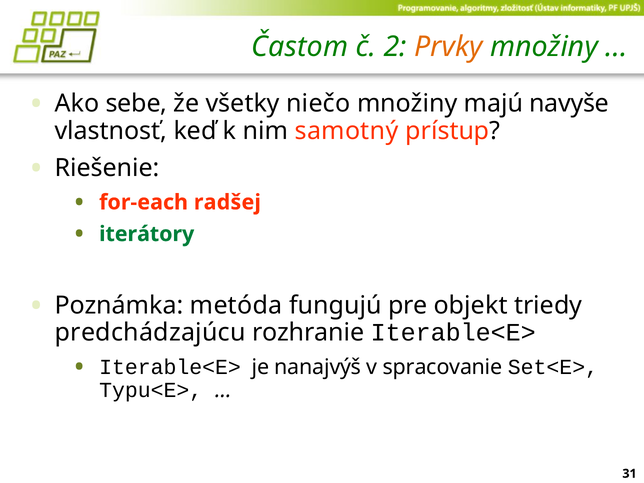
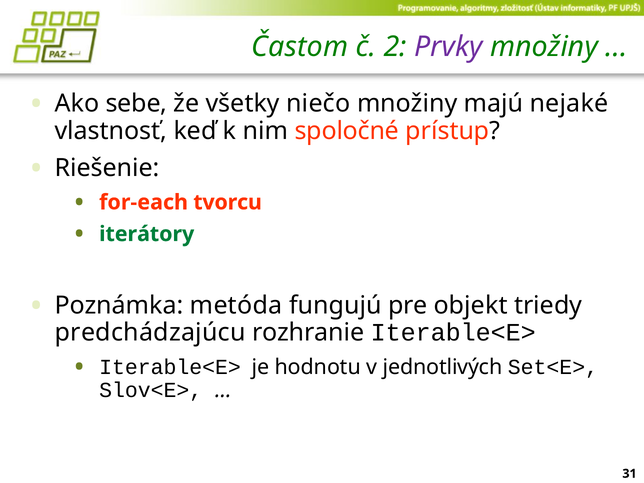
Prvky colour: orange -> purple (448, 47)
navyše: navyše -> nejaké (569, 104)
samotný: samotný -> spoločné (347, 131)
radšej: radšej -> tvorcu (228, 202)
nanajvýš: nanajvýš -> hodnotu (318, 367)
spracovanie: spracovanie -> jednotlivých (443, 367)
Typu<E>: Typu<E> -> Slov<E> (151, 390)
